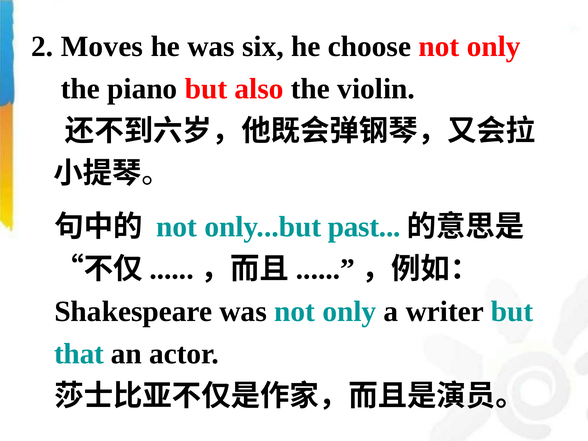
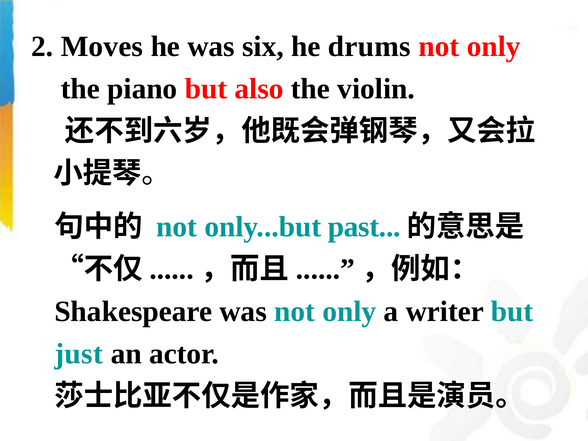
choose: choose -> drums (369, 46)
that: that -> just (79, 354)
